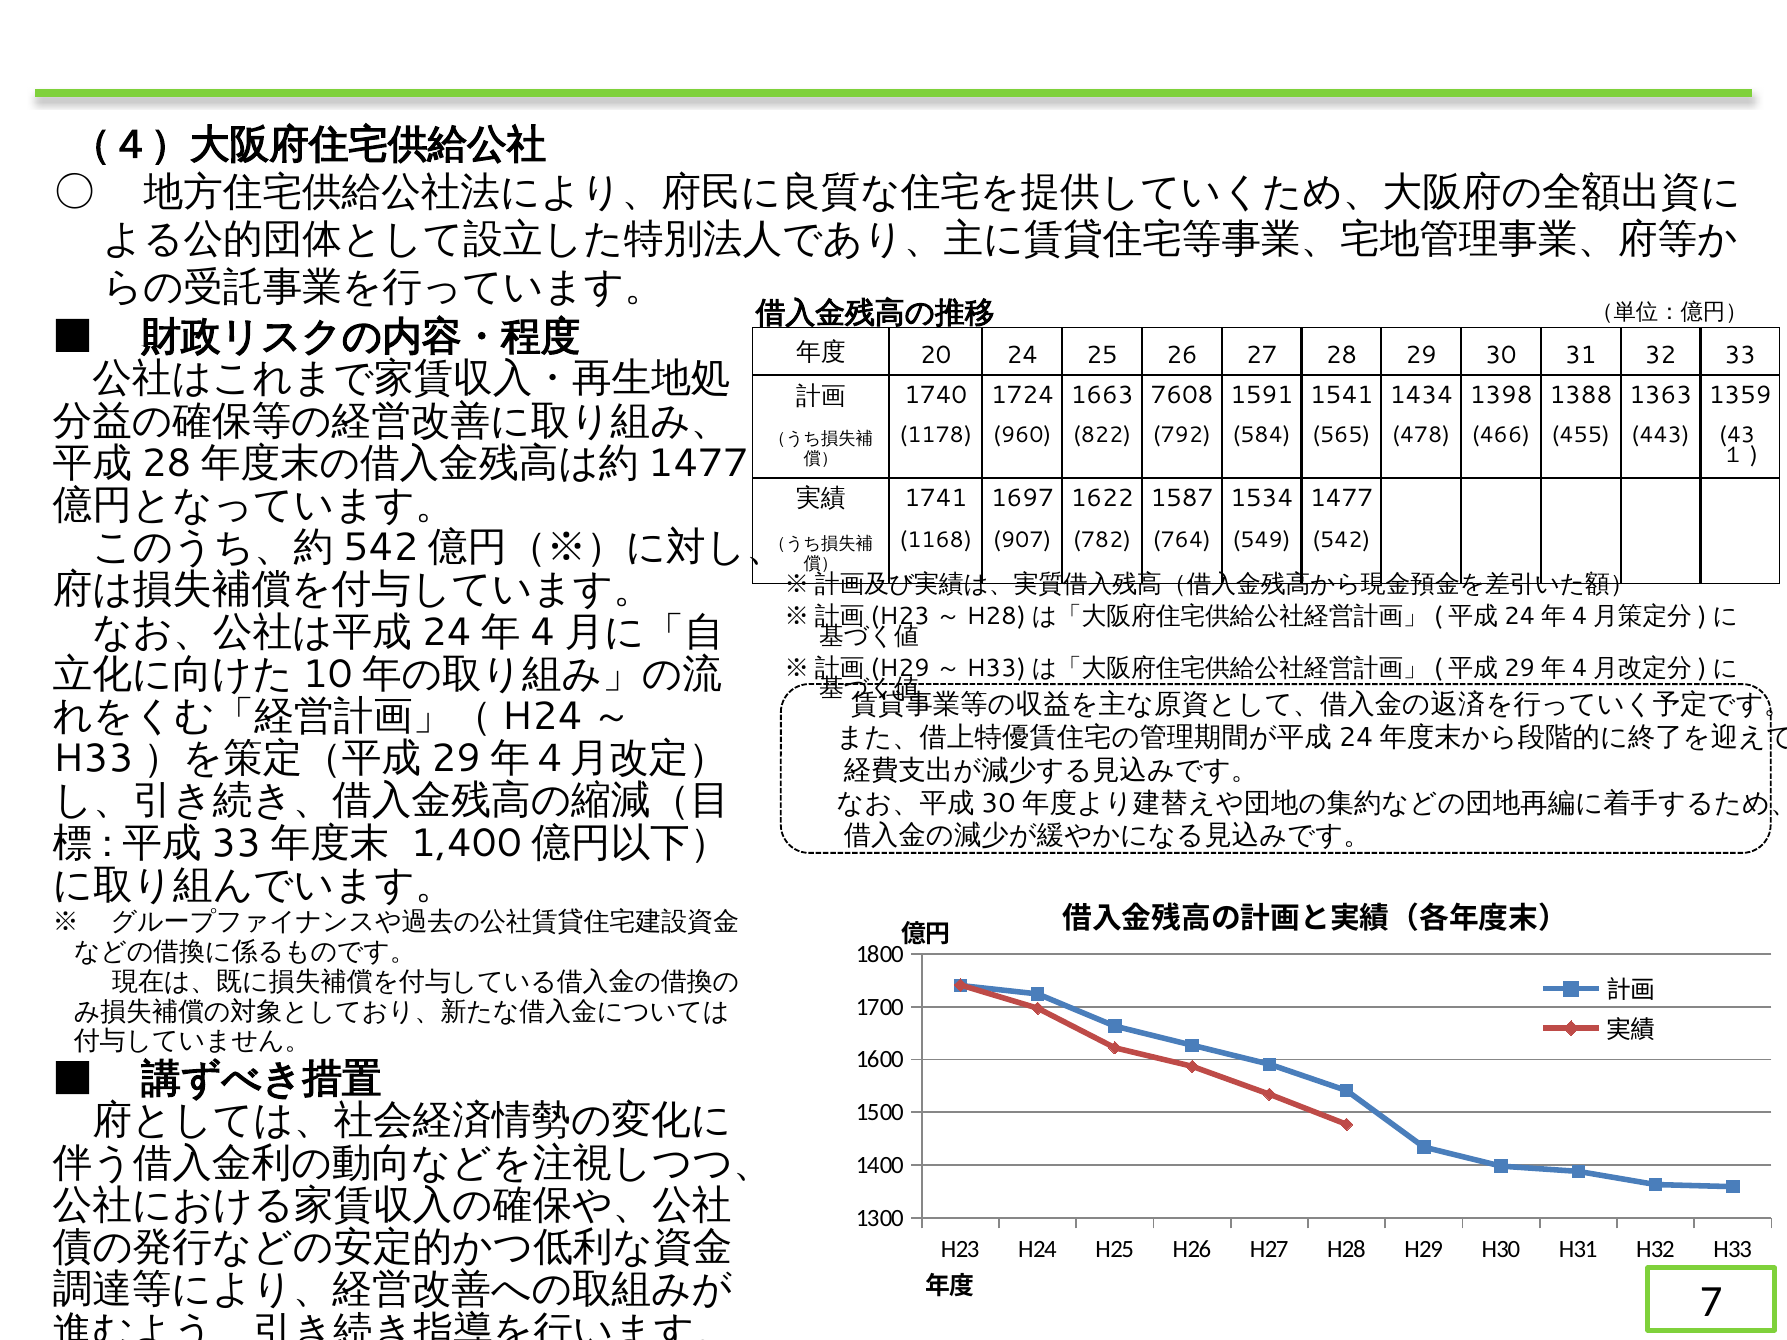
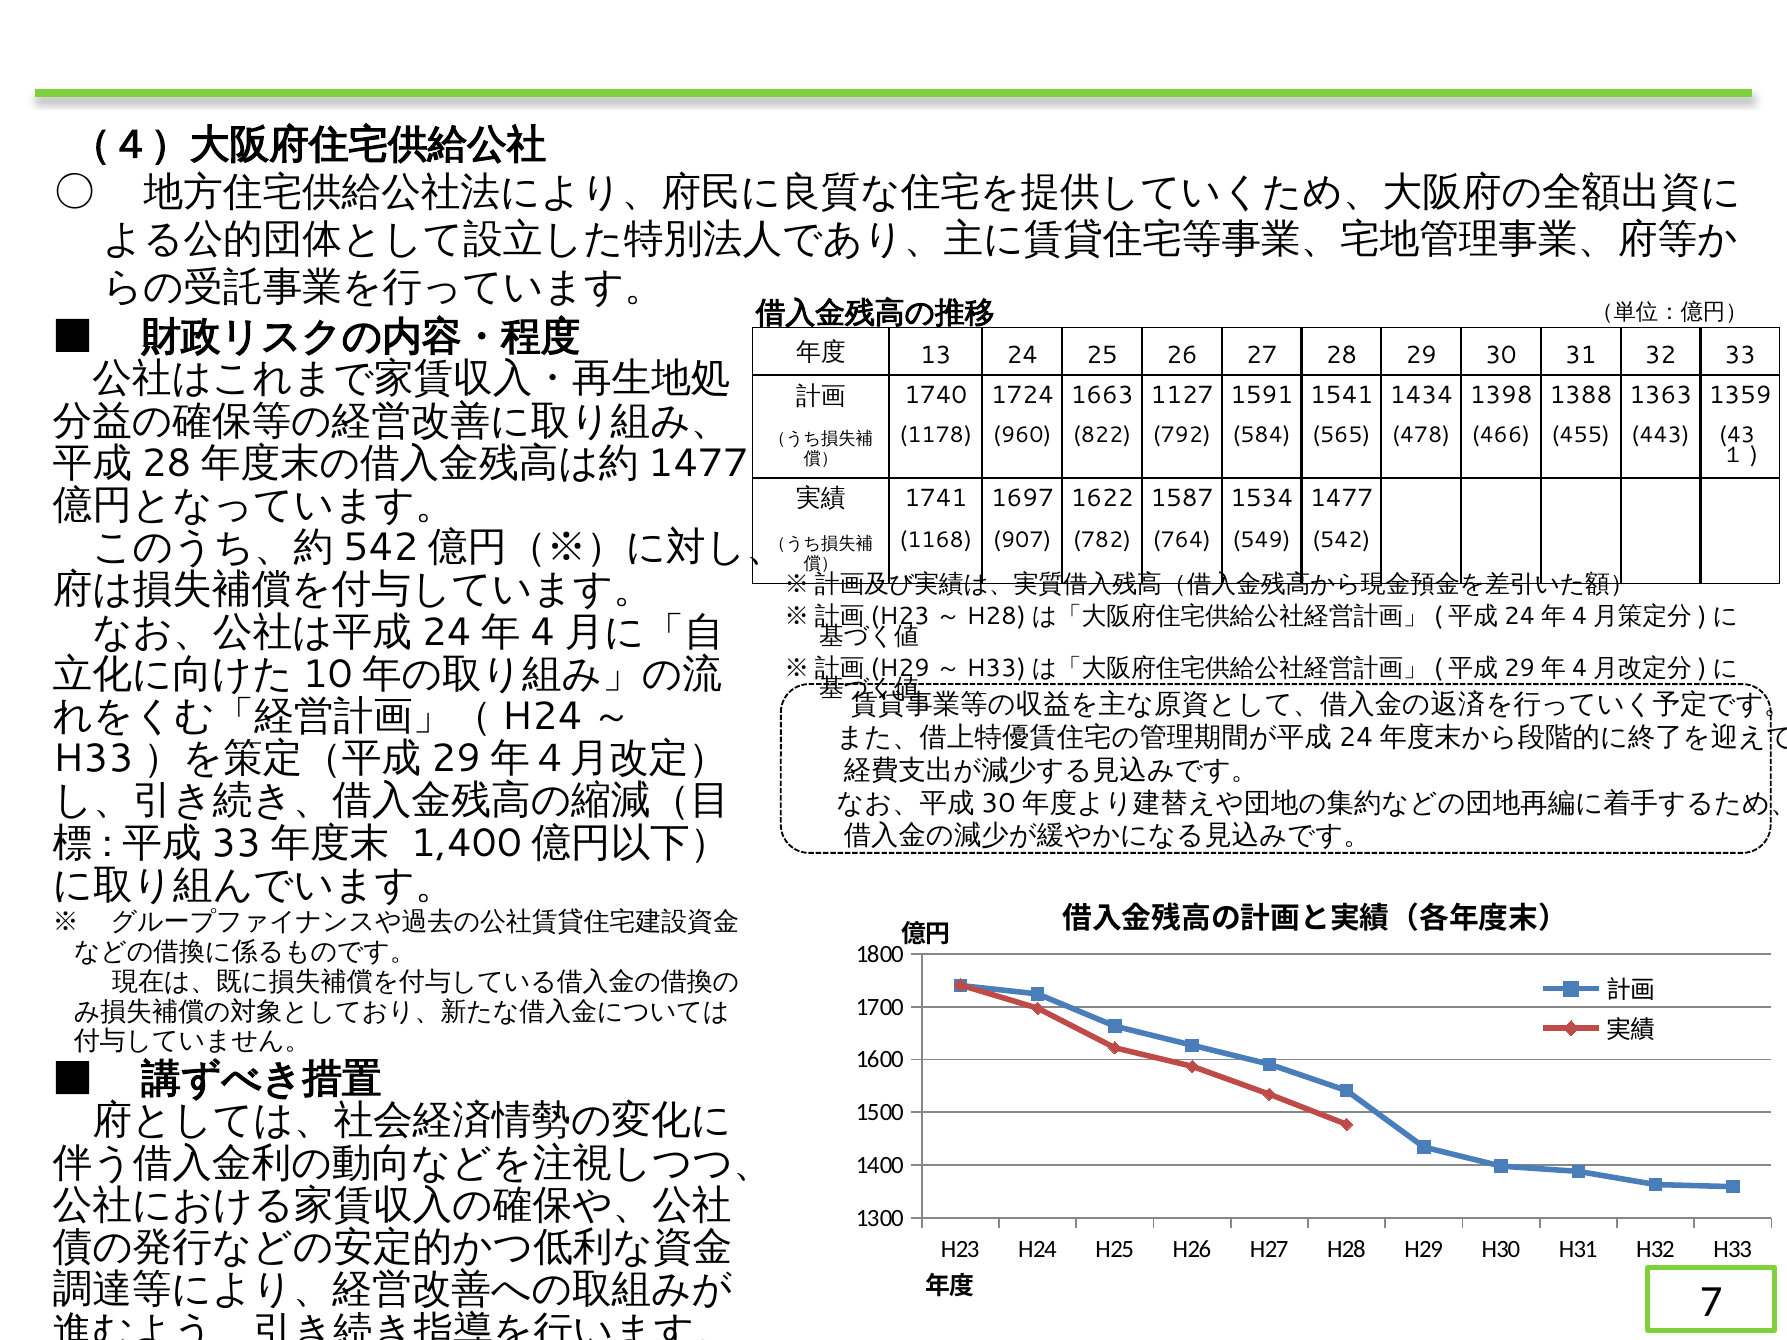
20: 20 -> 13 (936, 355)
7608: 7608 -> 1127 (1182, 395)
